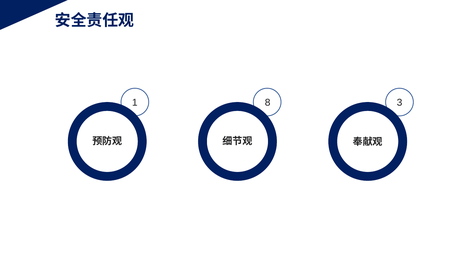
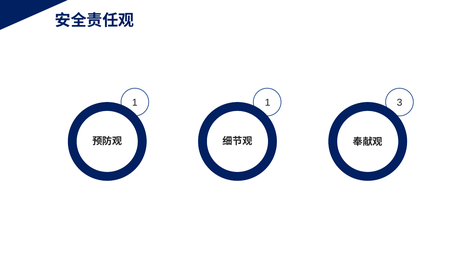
1 8: 8 -> 1 (268, 103)
